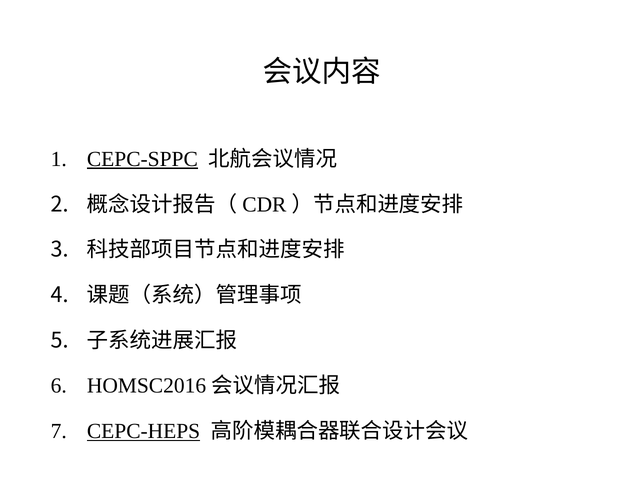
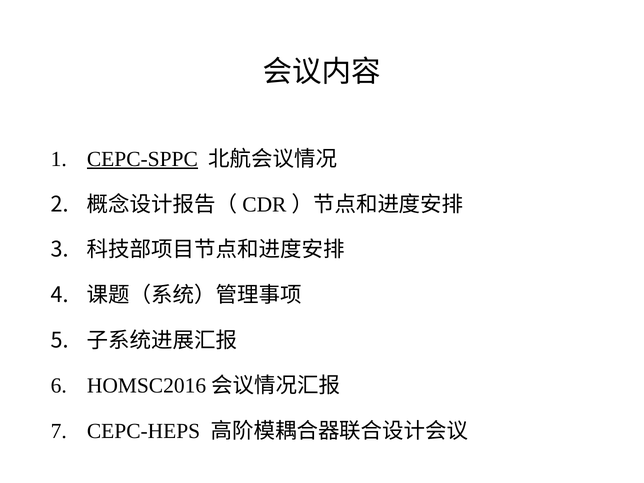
CEPC-HEPS underline: present -> none (144, 431)
